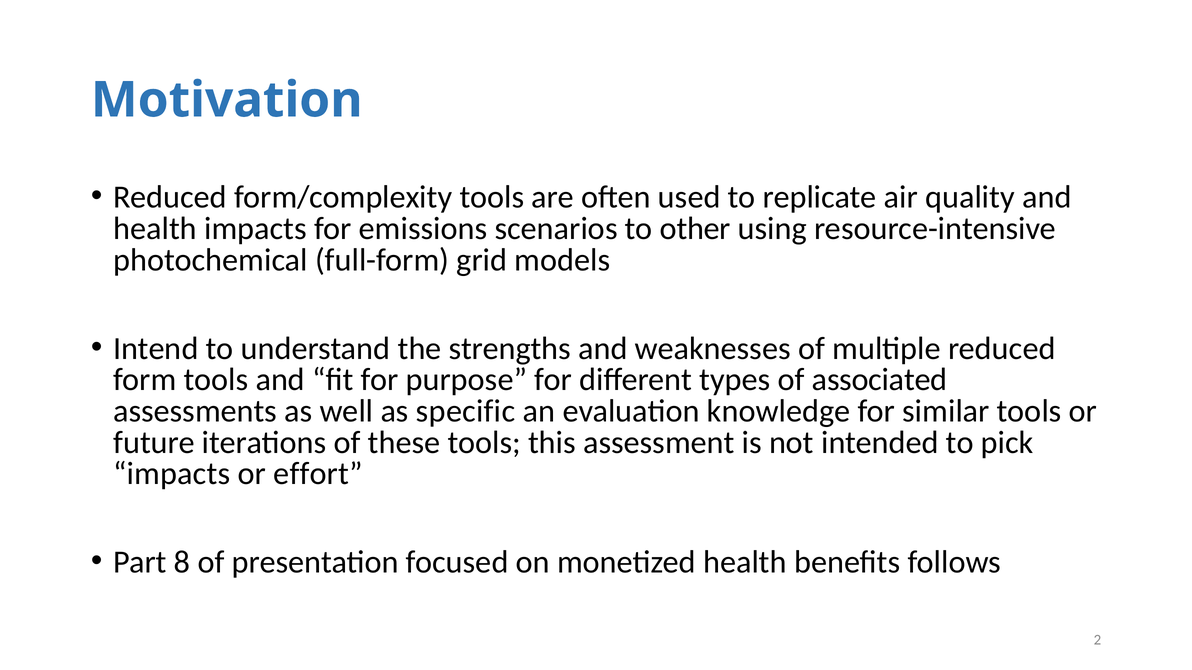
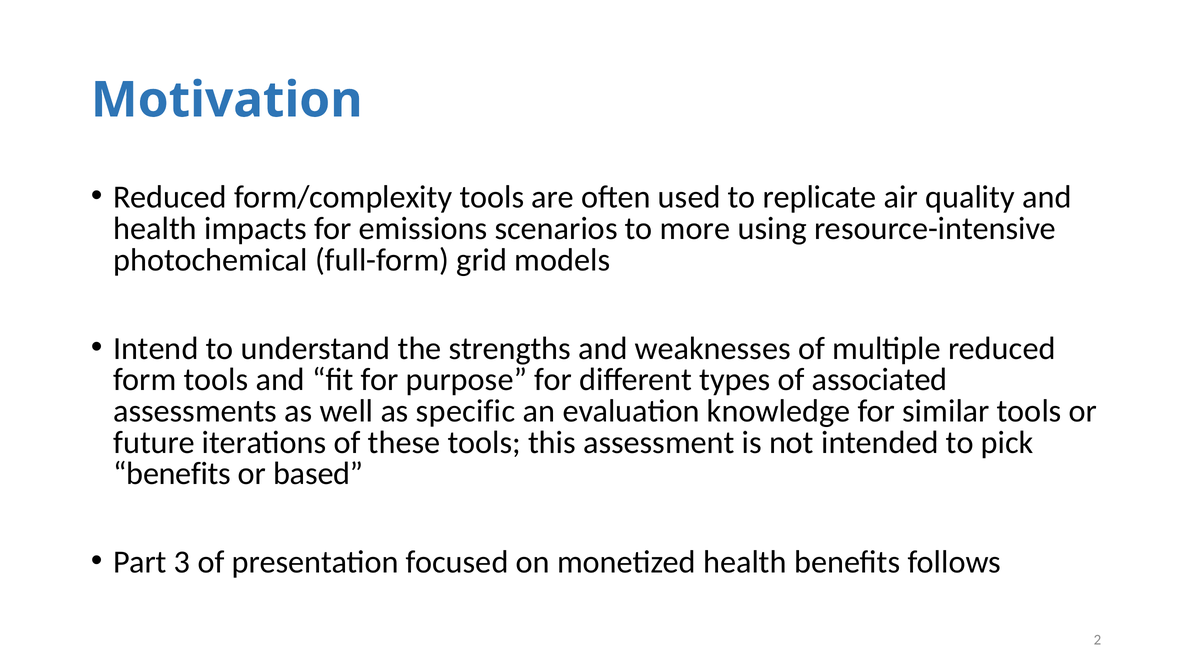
other: other -> more (695, 229)
impacts: impacts -> benefits (172, 474)
effort: effort -> based (318, 474)
8: 8 -> 3 (182, 563)
